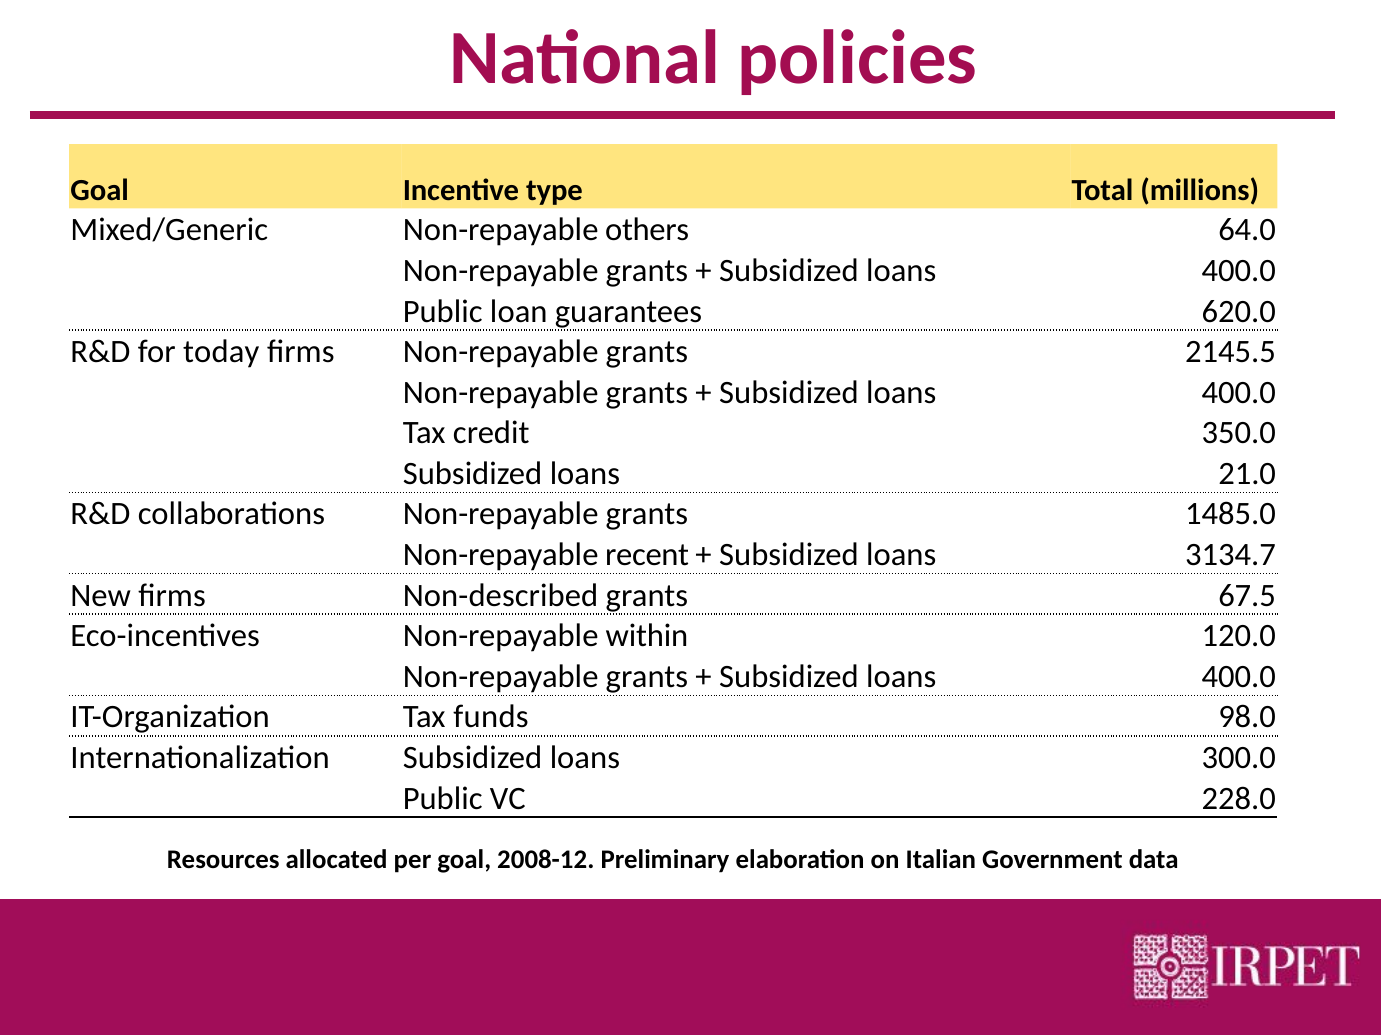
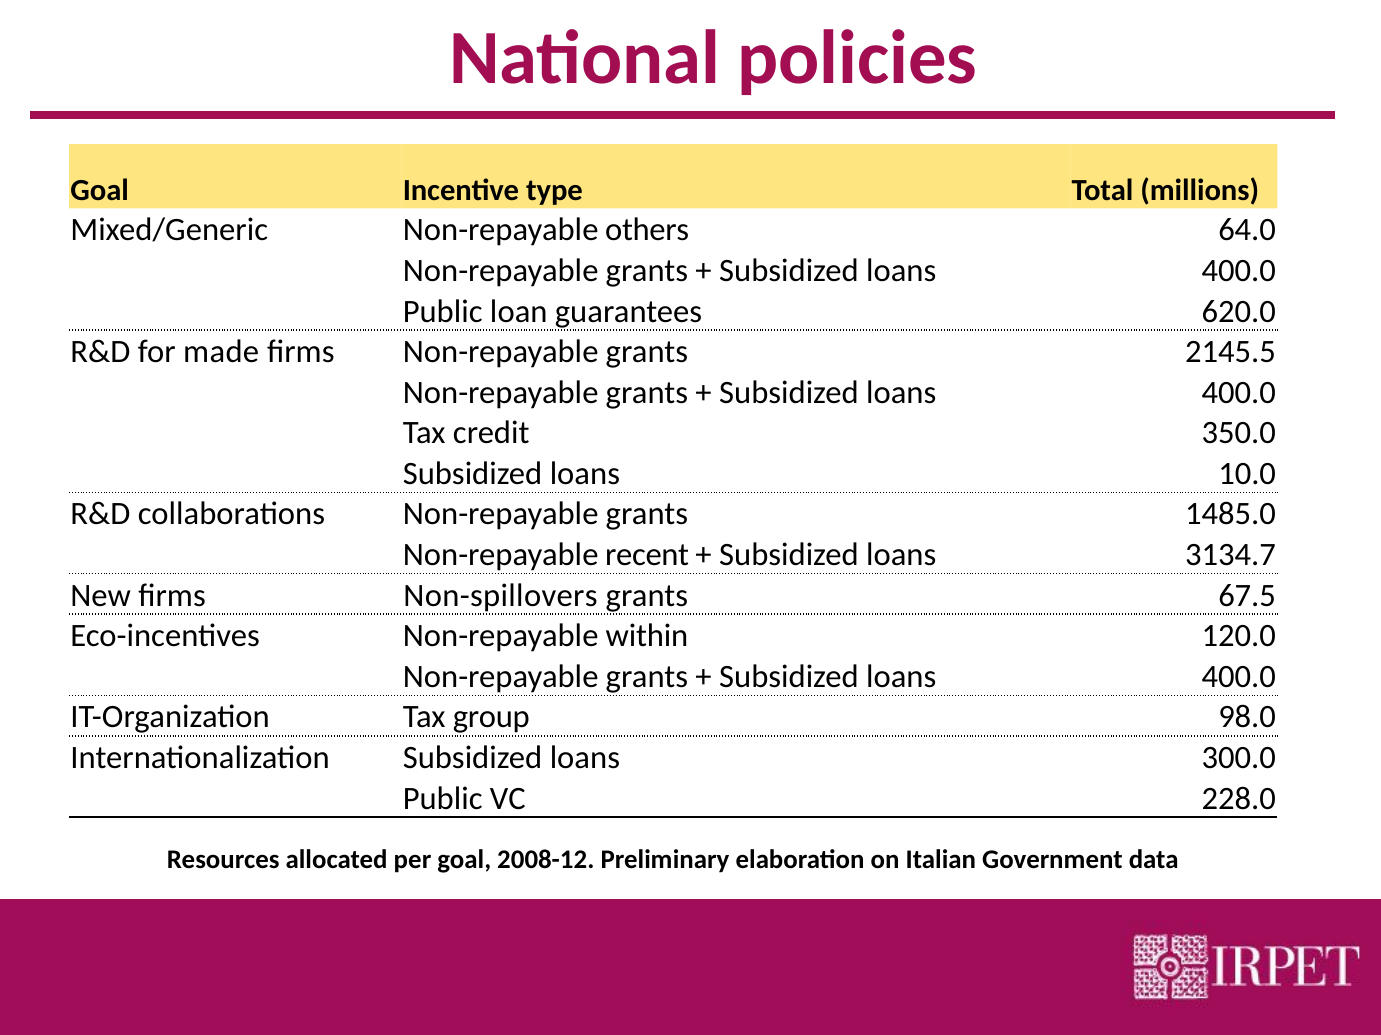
today: today -> made (221, 352)
21.0: 21.0 -> 10.0 (1247, 474)
Non-described: Non-described -> Non-spillovers (500, 596)
funds: funds -> group (491, 718)
